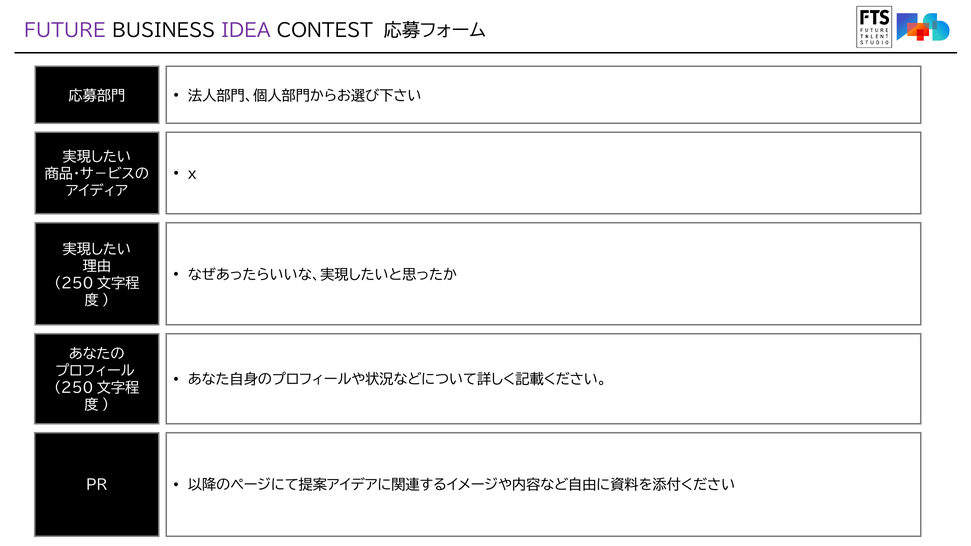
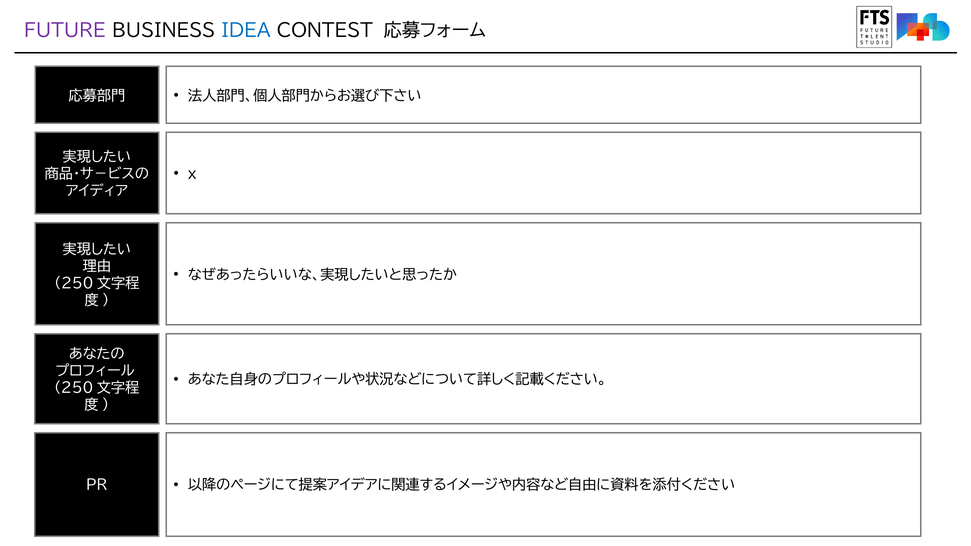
IDEA colour: purple -> blue (246, 31)
